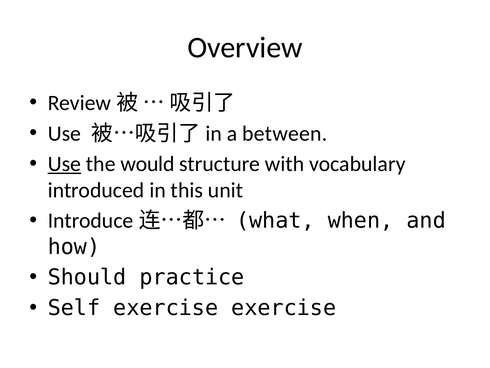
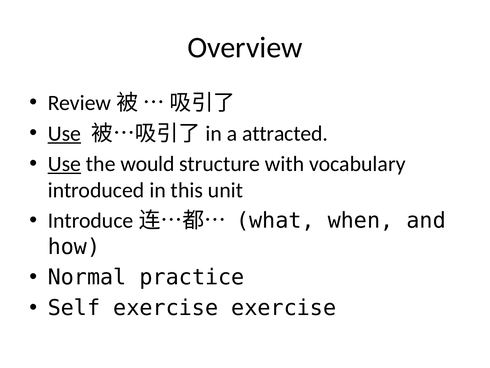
Use underline: none -> present (64, 133)
between: between -> attracted (285, 133)
Should: Should -> Normal (87, 277)
